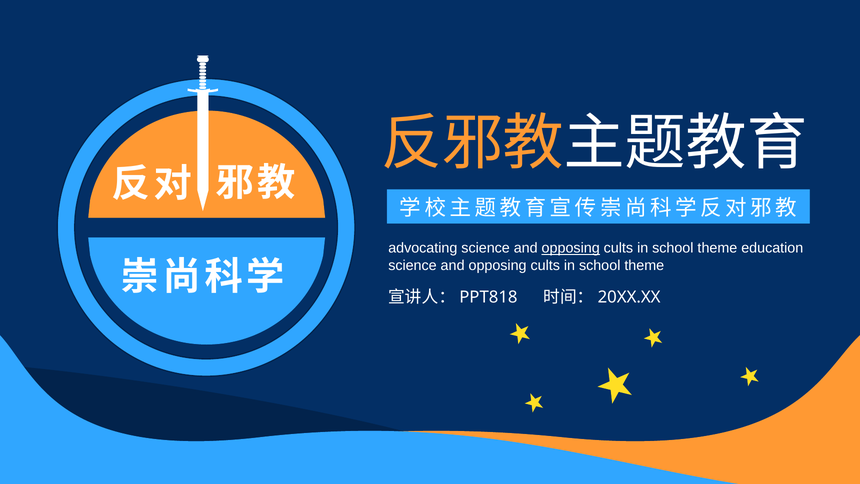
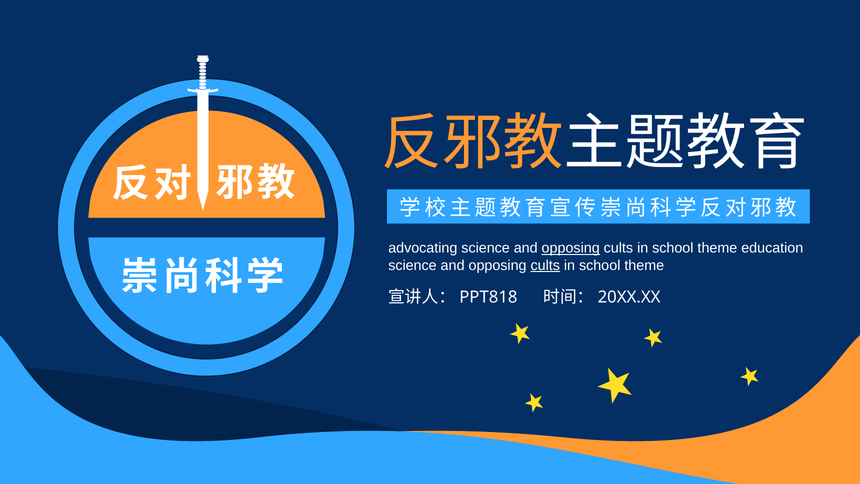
cults underline: none -> present (545, 265)
